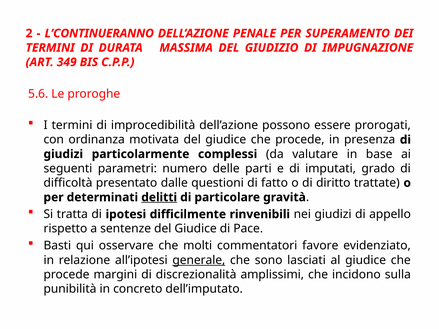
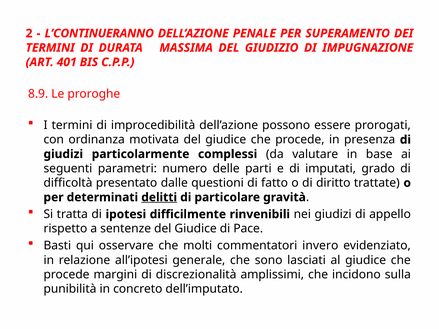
349: 349 -> 401 (67, 62)
5.6: 5.6 -> 8.9 (38, 94)
favore: favore -> invero (320, 246)
generale underline: present -> none (199, 260)
